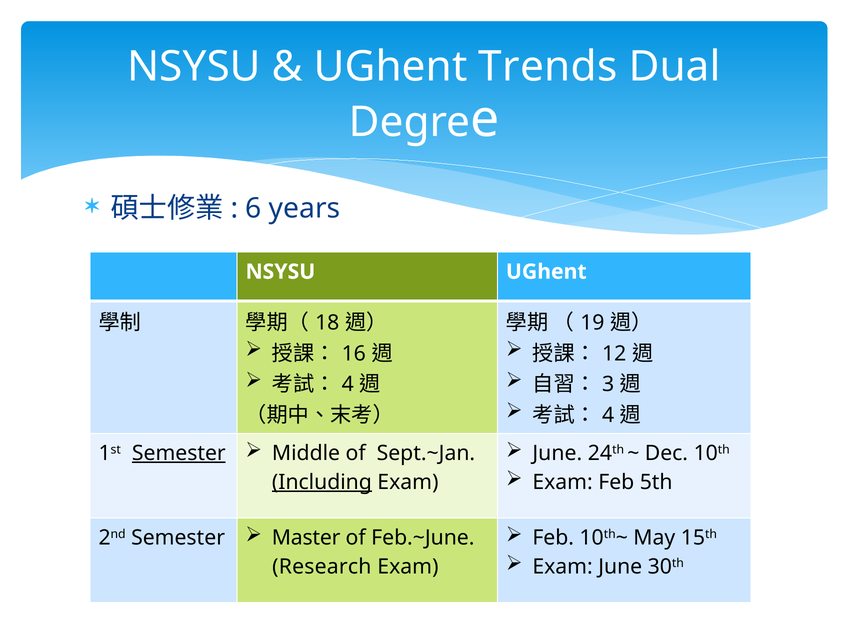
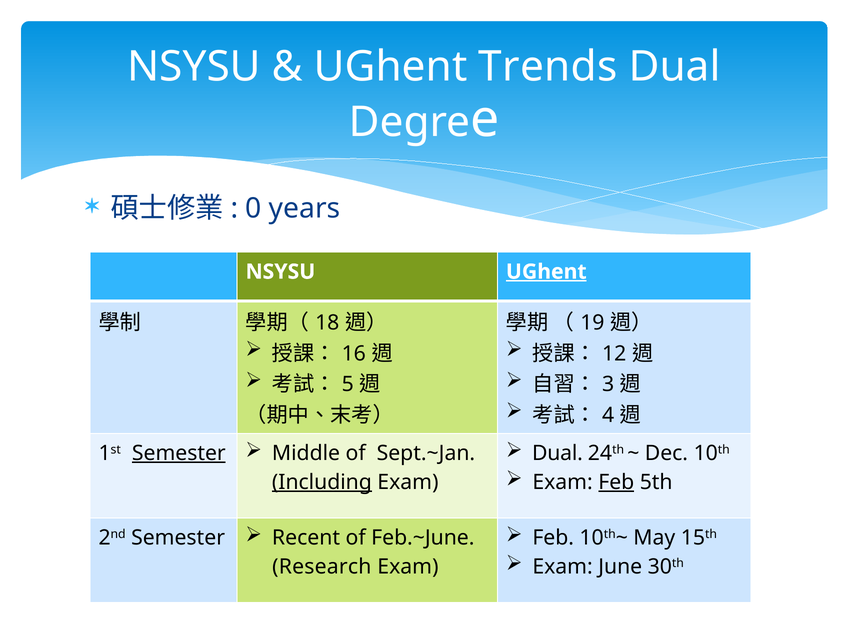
6: 6 -> 0 (253, 209)
UGhent underline: none -> present (546, 272)
4: 4 -> 5 (348, 384)
June: June -> Dual (557, 453)
Feb underline: none -> present (616, 482)
Master: Master -> Recent (306, 538)
